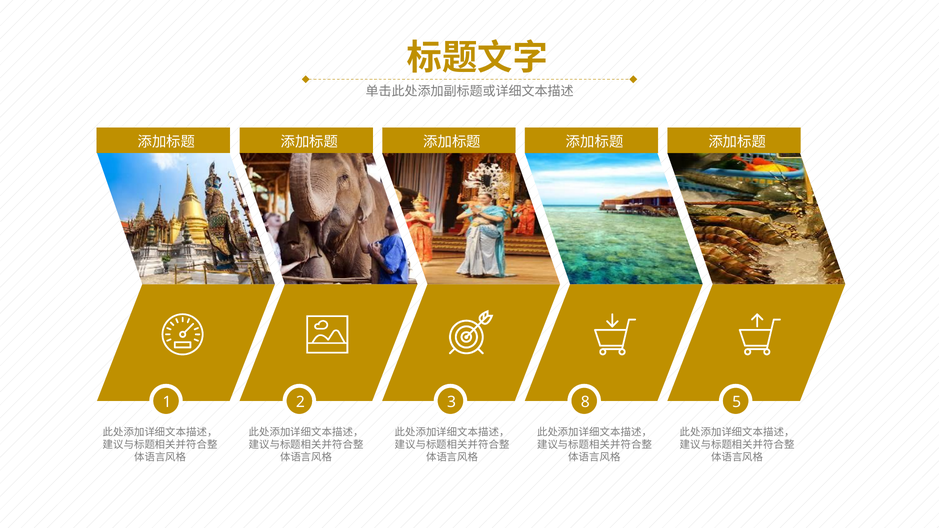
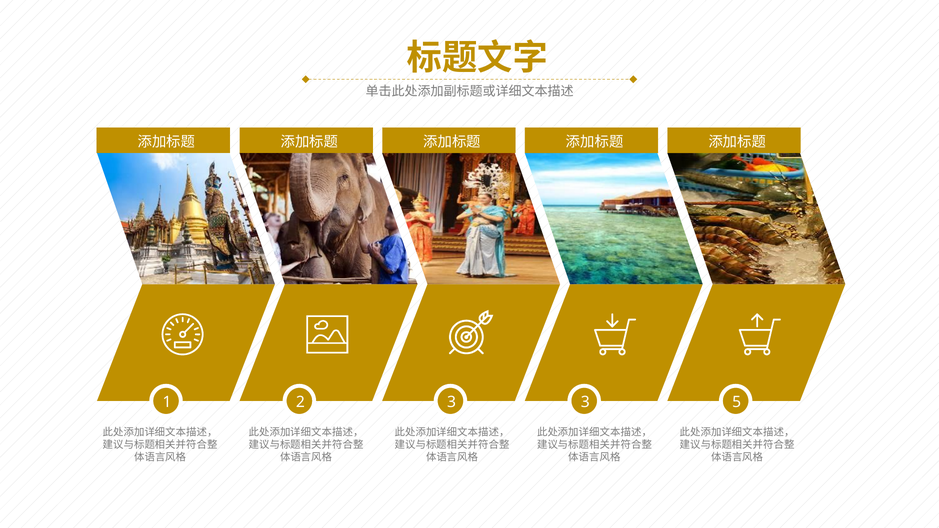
3 8: 8 -> 3 (585, 402)
